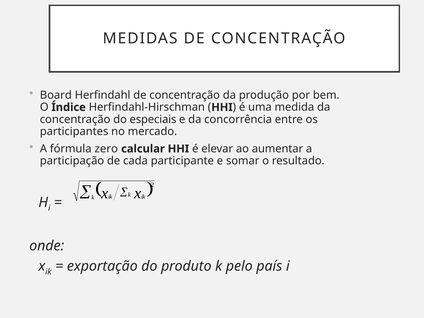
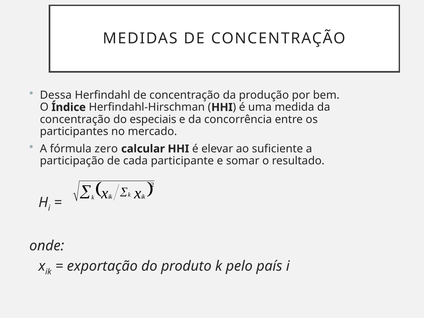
Board: Board -> Dessa (56, 95)
aumentar: aumentar -> suficiente (277, 149)
